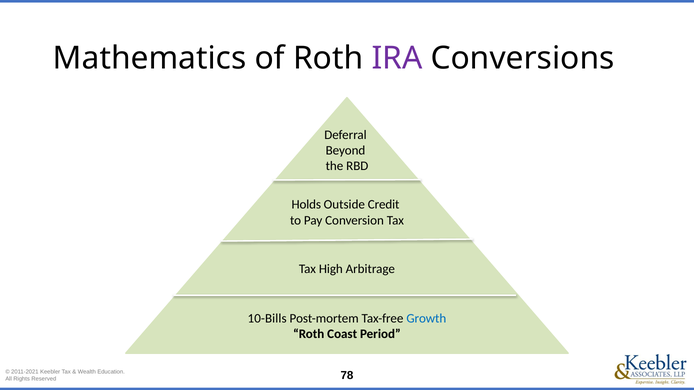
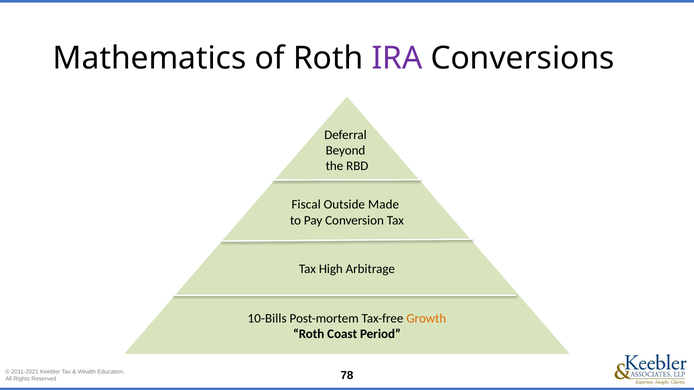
Holds: Holds -> Fiscal (306, 205)
Credit: Credit -> Made (384, 205)
Growth colour: blue -> orange (426, 319)
